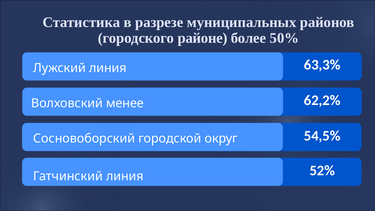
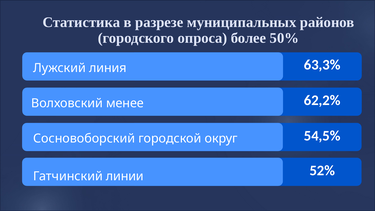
районе: районе -> опроса (202, 38)
Гатчинский линия: линия -> линии (125, 176)
